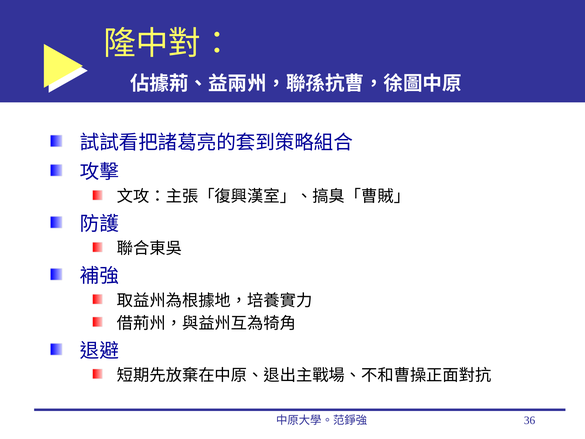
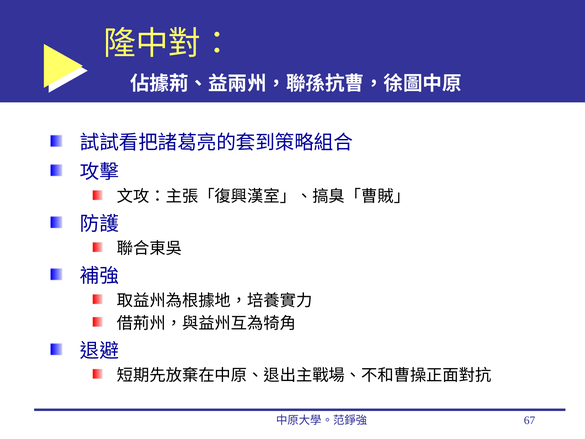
36: 36 -> 67 (530, 420)
